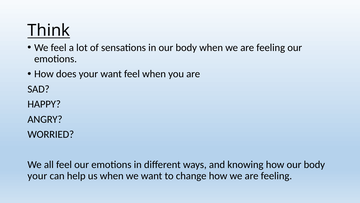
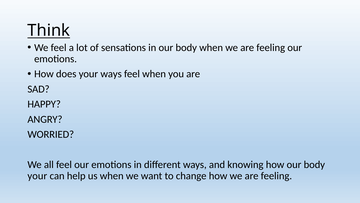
your want: want -> ways (111, 74)
